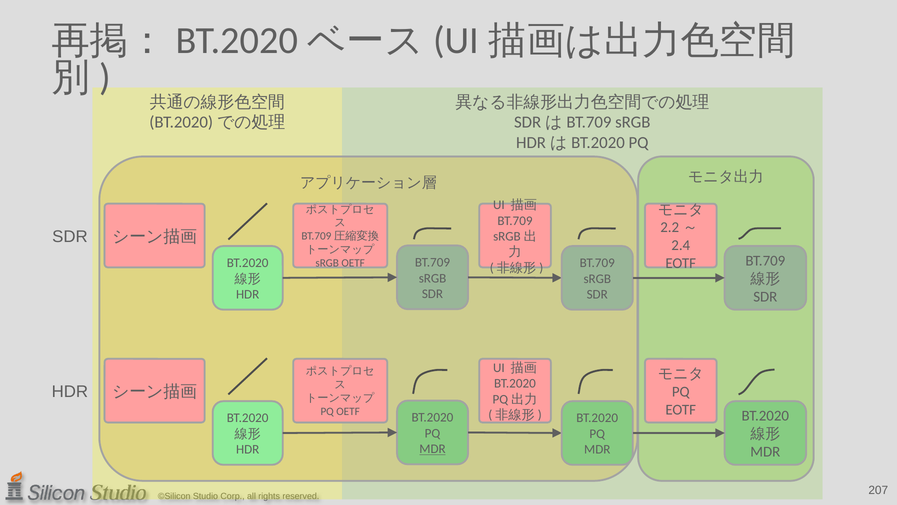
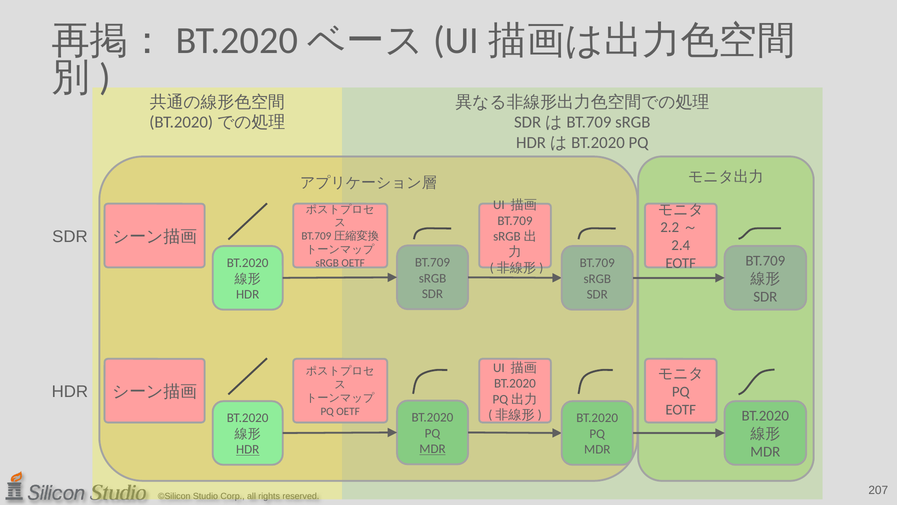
HDR underline: none -> present (248, 449)
